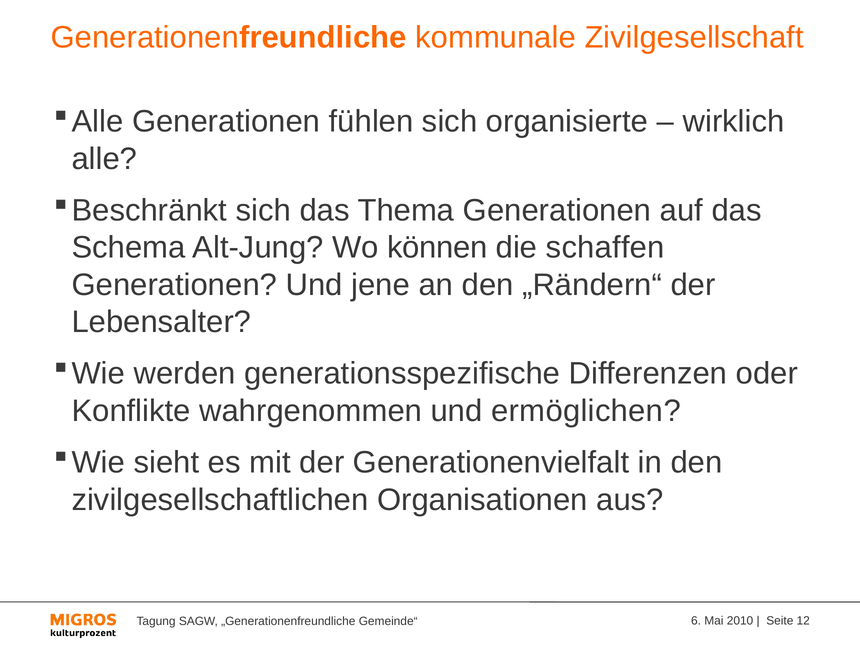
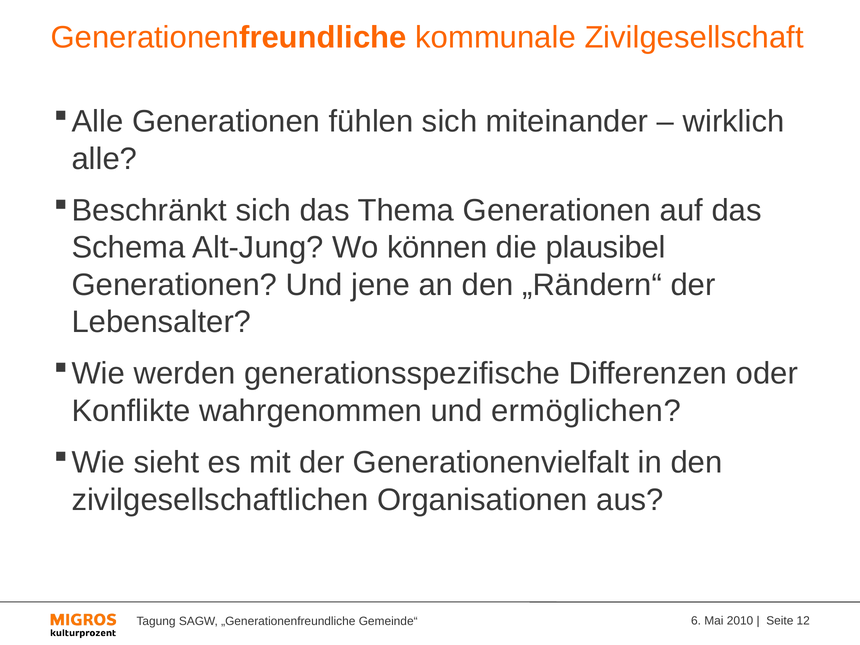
organisierte: organisierte -> miteinander (567, 122)
schaffen: schaffen -> plausibel (606, 248)
